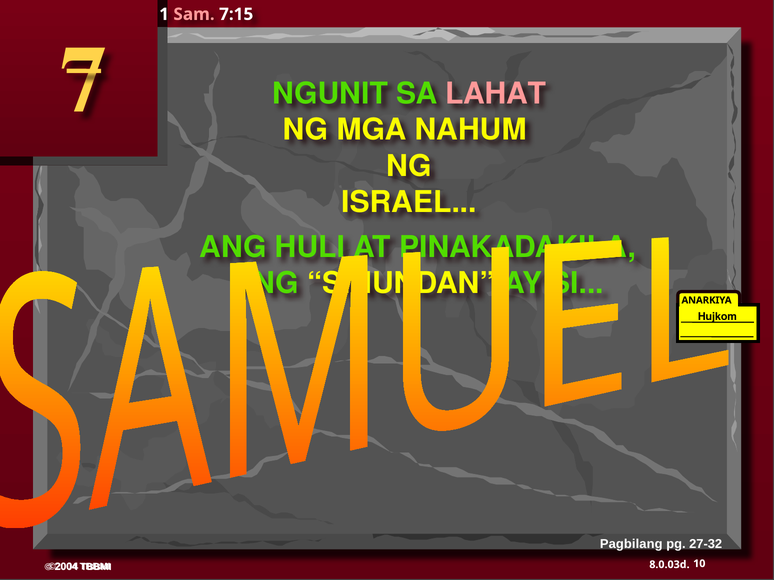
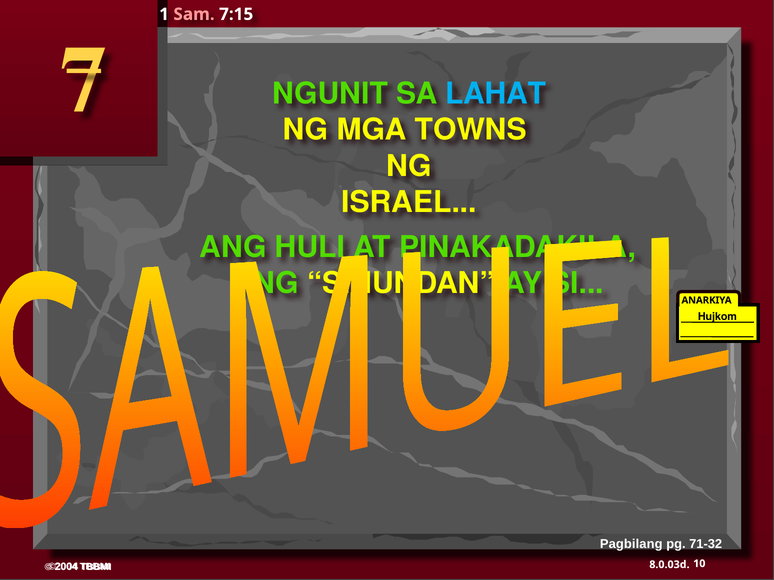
LAHAT colour: pink -> light blue (496, 94)
NAHUM: NAHUM -> TOWNS (471, 130)
27-32: 27-32 -> 71-32 (706, 544)
